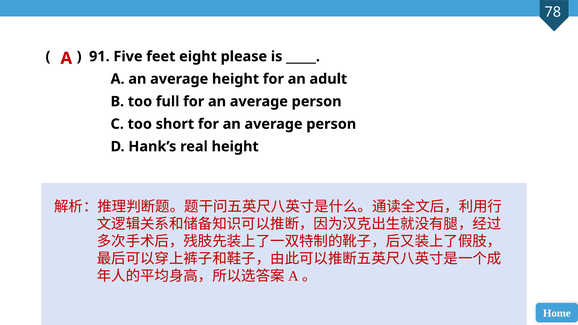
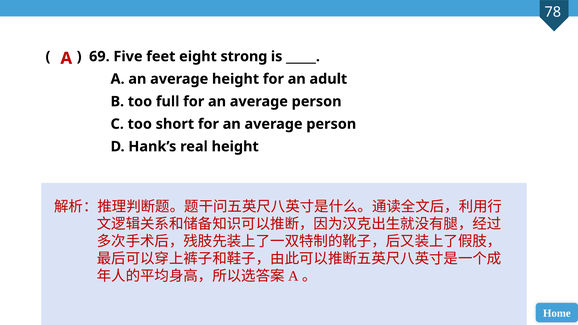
91: 91 -> 69 (99, 56)
please: please -> strong (244, 56)
